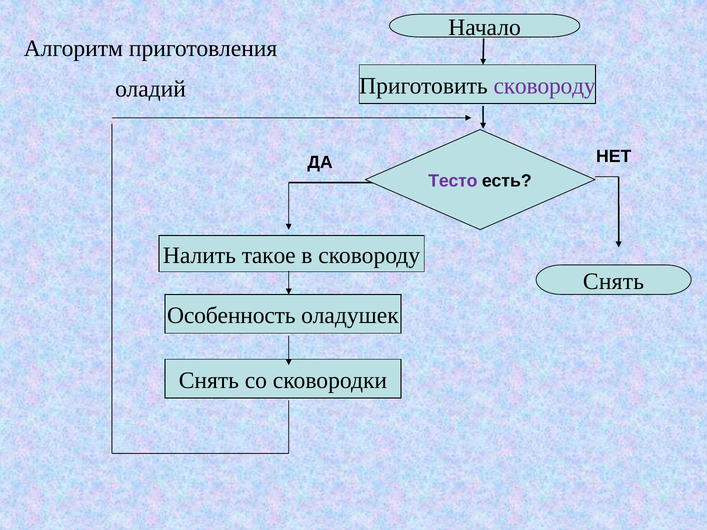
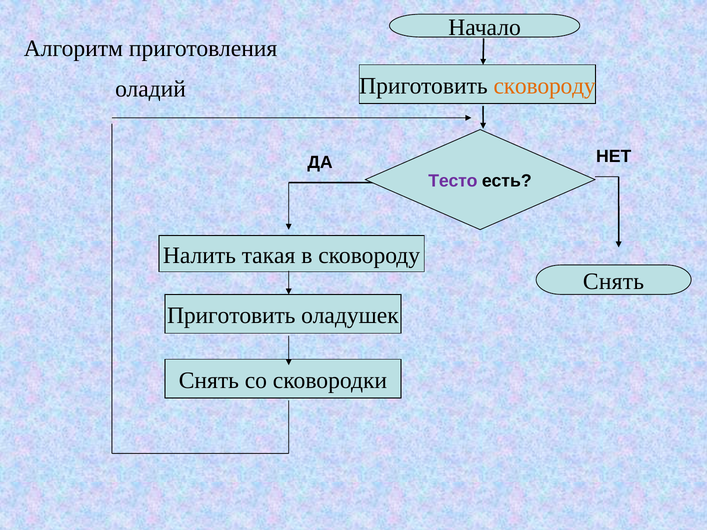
сковороду colour: purple -> orange (545, 86)
такое: такое -> такая (269, 255)
Особенность: Особенность -> Приготовить (231, 316)
